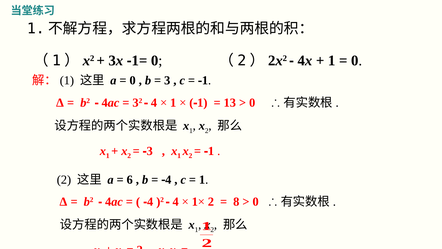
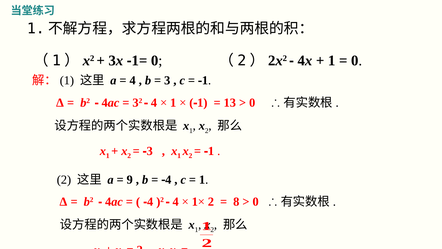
0: 0 -> 4 (133, 80)
6: 6 -> 9 (130, 179)
